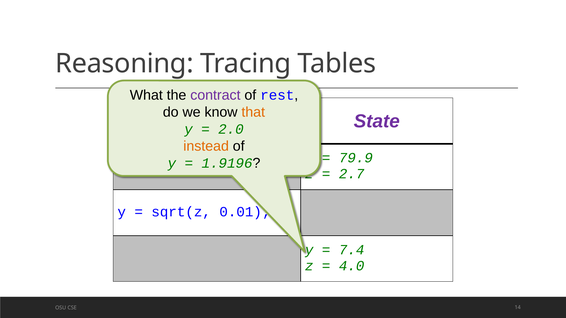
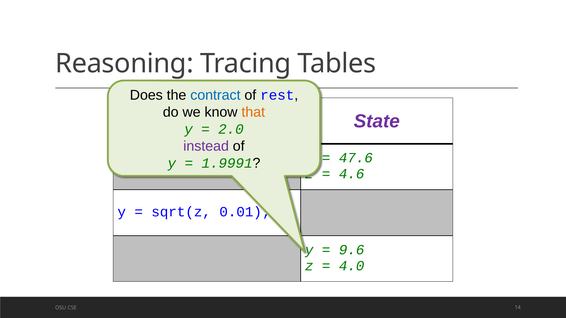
What: What -> Does (146, 95)
contract colour: purple -> blue (215, 95)
instead colour: orange -> purple (206, 146)
79.9: 79.9 -> 47.6 (356, 158)
1.9196: 1.9196 -> 1.9991 (227, 163)
2.7: 2.7 -> 4.6 (352, 174)
7.4: 7.4 -> 9.6 (352, 250)
